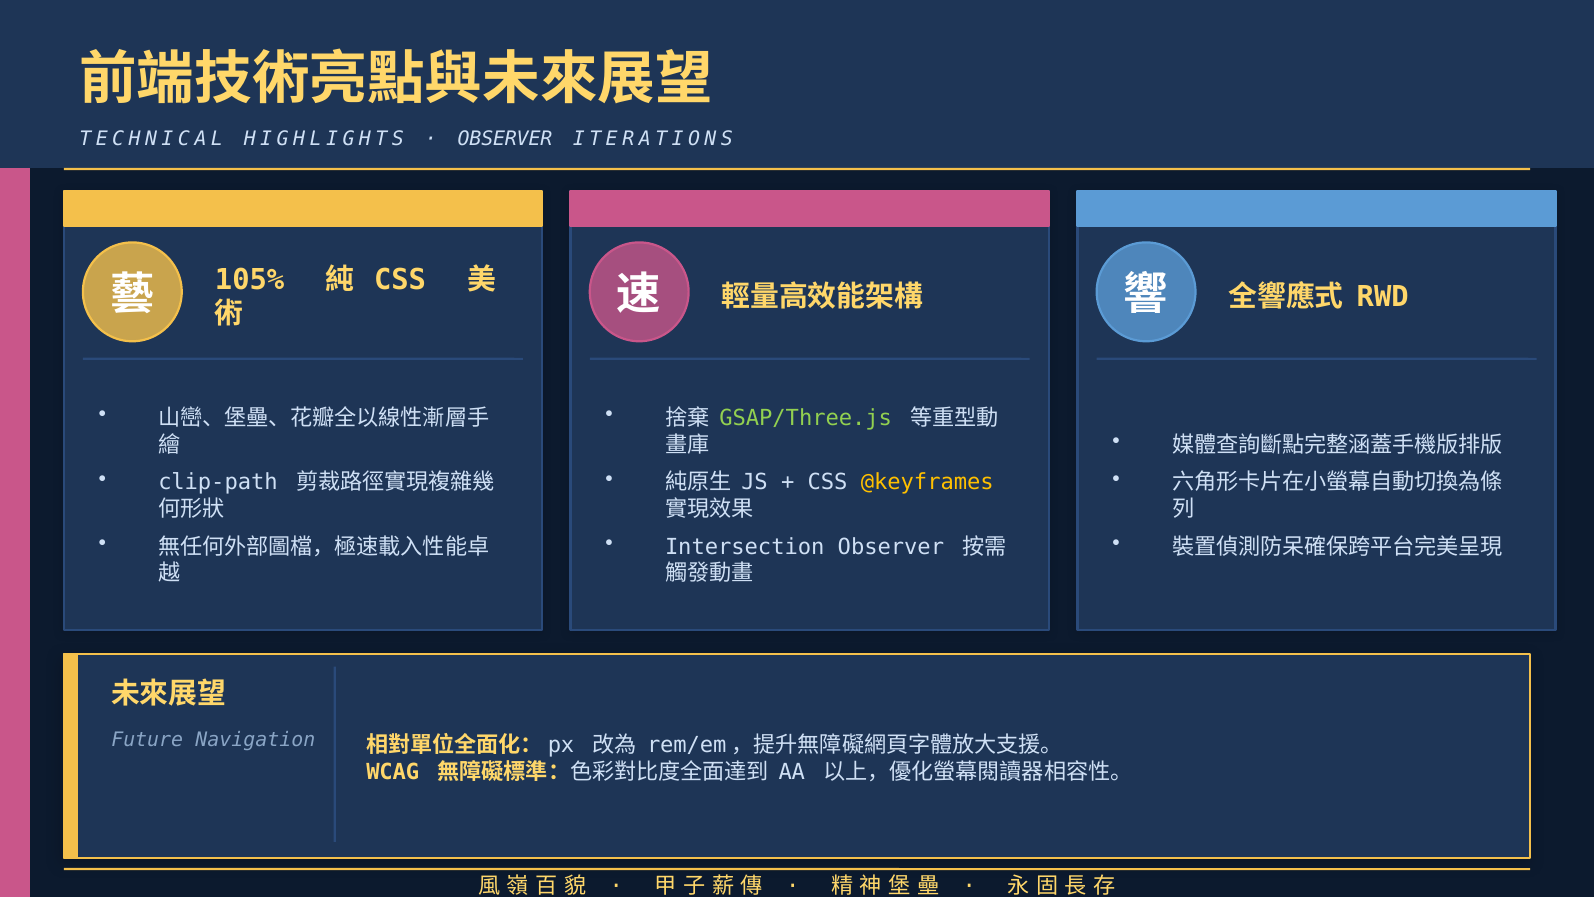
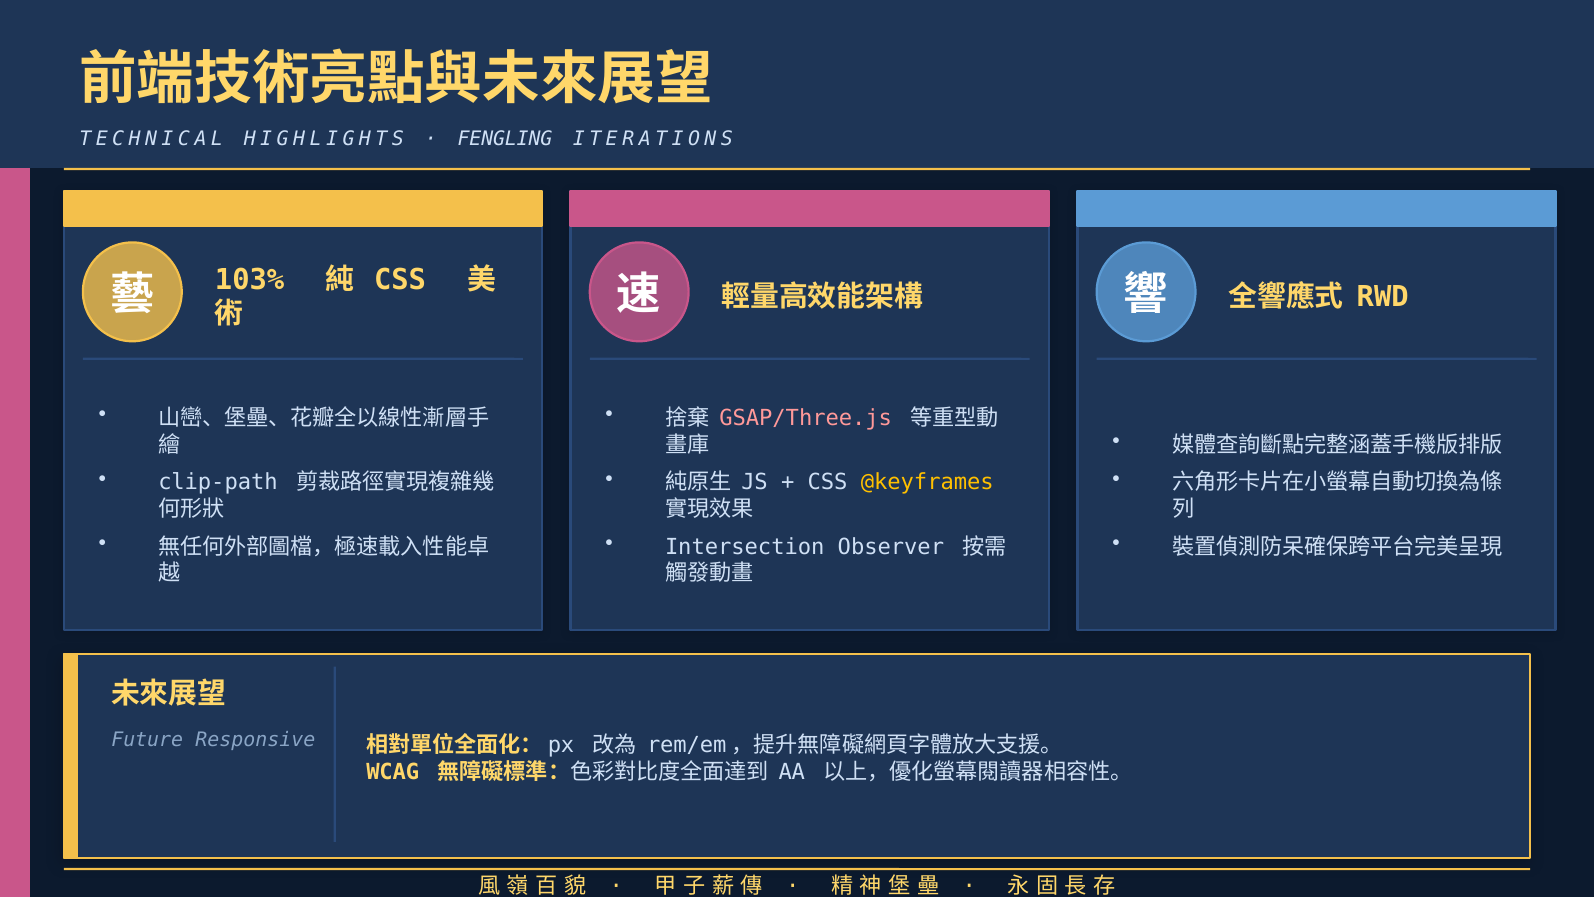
OBSERVER: OBSERVER -> FENGLING (505, 138)
105%: 105% -> 103% (250, 280)
GSAP/Three.js colour: light green -> pink (806, 418)
Navigation: Navigation -> Responsive (255, 739)
